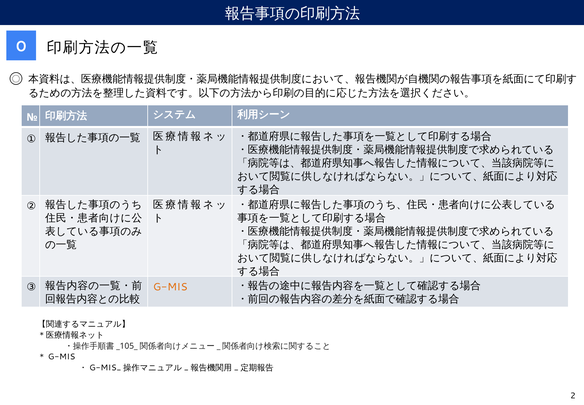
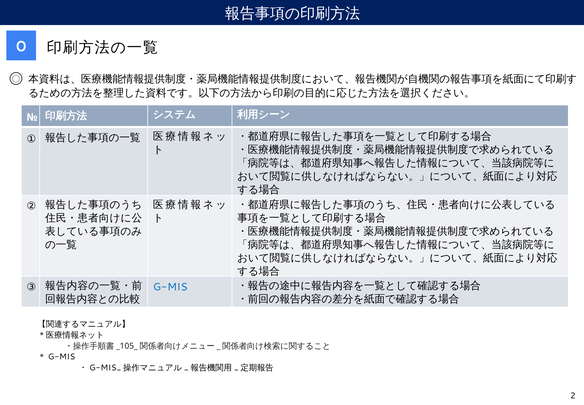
G-MIS colour: orange -> blue (170, 287)
